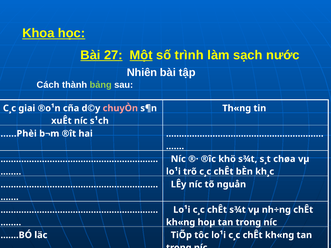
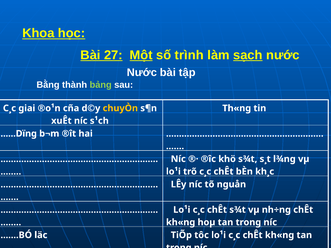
sạch underline: none -> present (248, 55)
Nhiên: Nhiên -> Nước (142, 72)
Cách: Cách -> Bằng (48, 85)
chuyÒn colour: pink -> yellow (120, 108)
......Phèi: ......Phèi -> ......Dïng (19, 134)
chøa: chøa -> l¾ng (284, 159)
